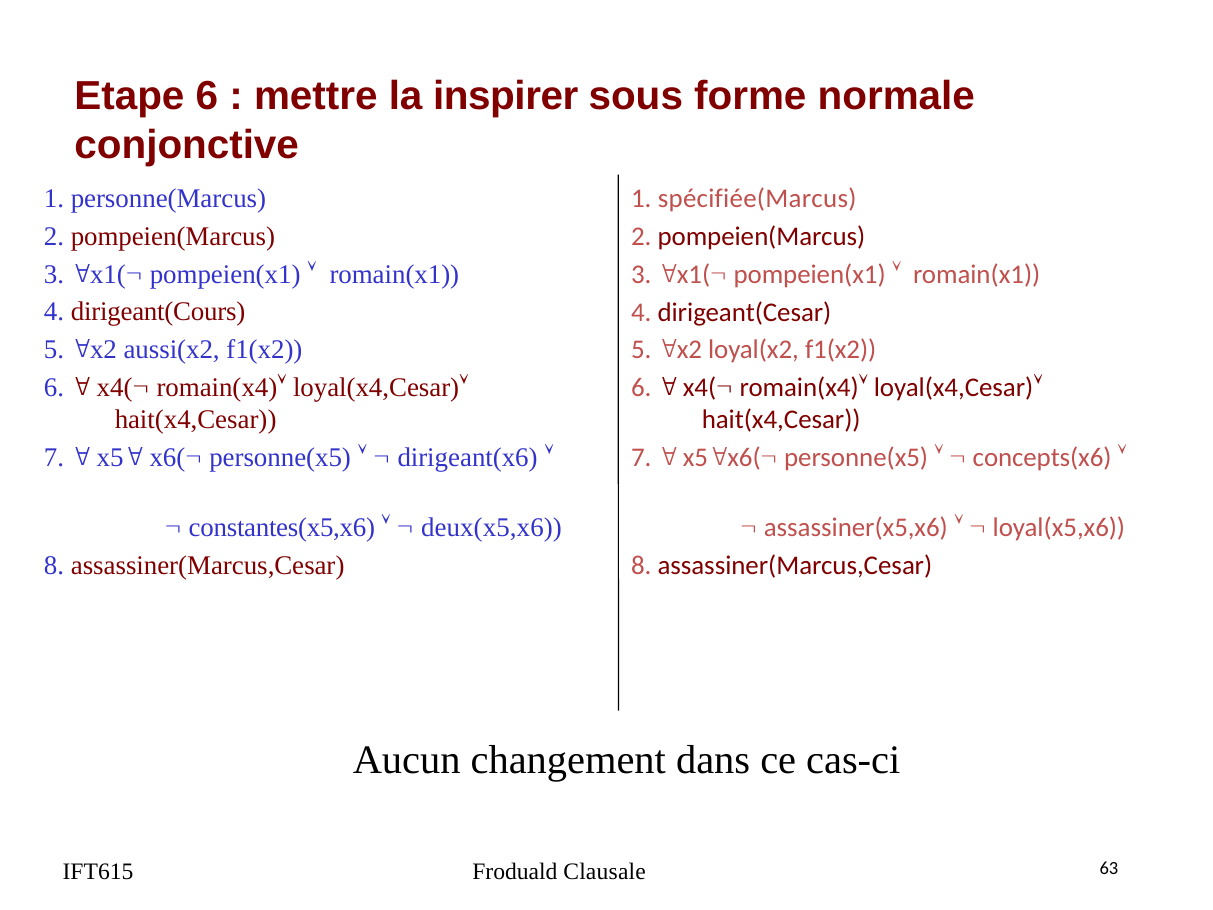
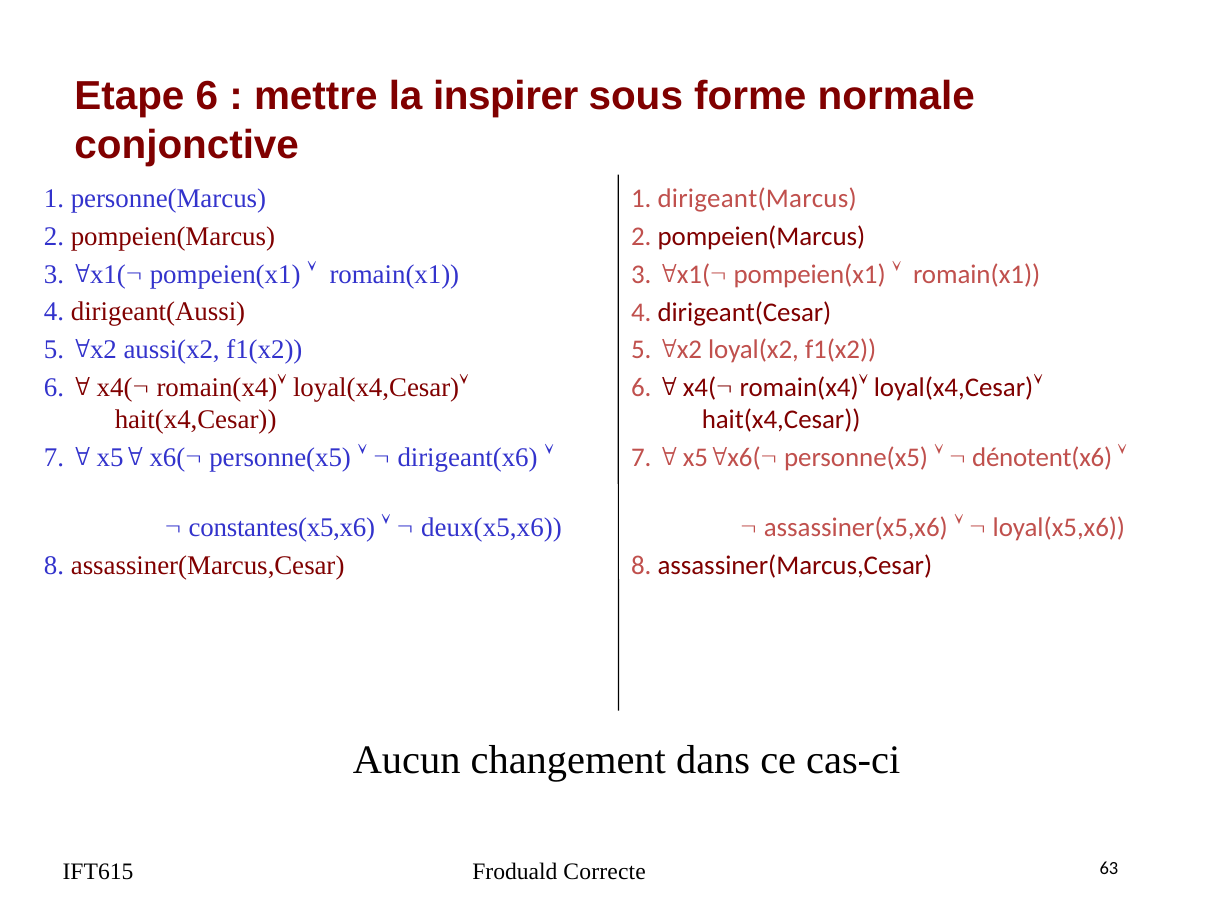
spécifiée(Marcus: spécifiée(Marcus -> dirigeant(Marcus (757, 199)
dirigeant(Cours: dirigeant(Cours -> dirigeant(Aussi (158, 312)
concepts(x6: concepts(x6 -> dénotent(x6 (1042, 458)
Clausale: Clausale -> Correcte (605, 872)
